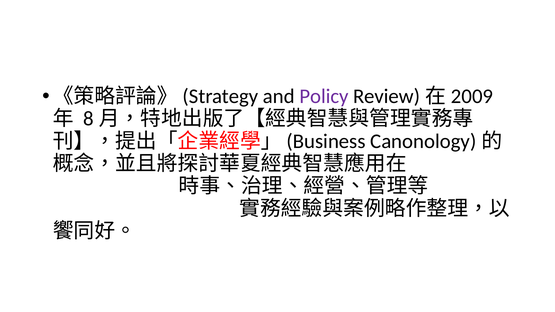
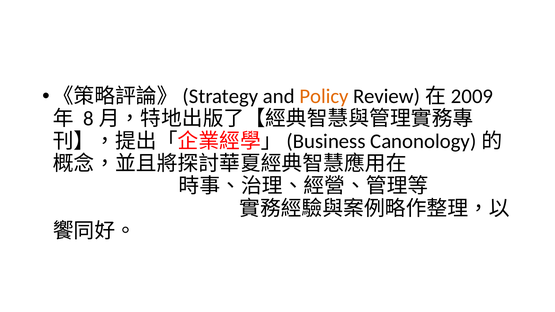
Policy colour: purple -> orange (324, 96)
